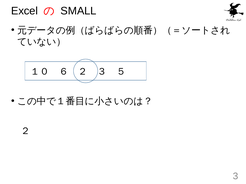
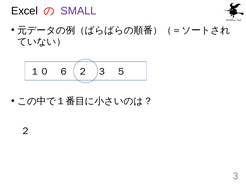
SMALL colour: black -> purple (79, 11)
